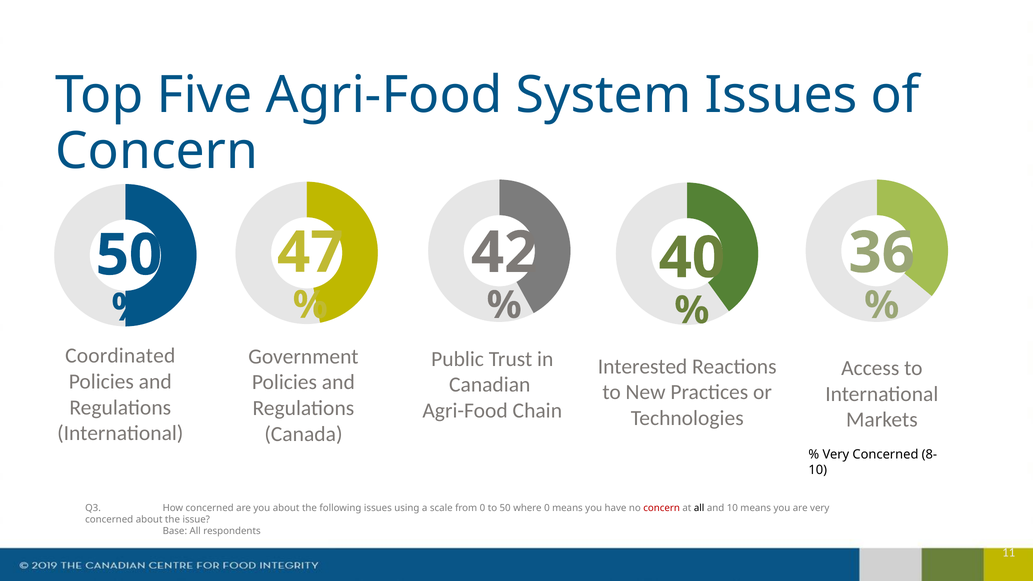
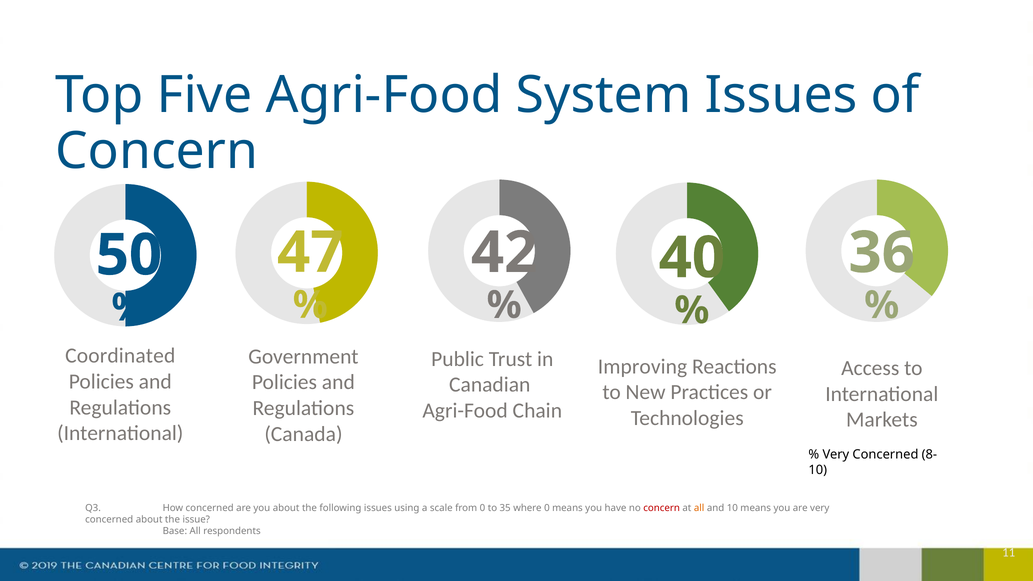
Interested: Interested -> Improving (642, 367)
to 50: 50 -> 35 (505, 508)
all colour: black -> orange (699, 508)
